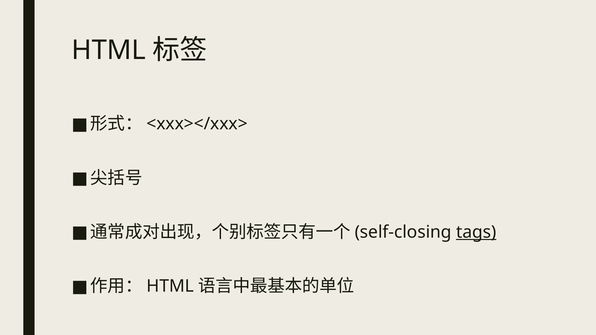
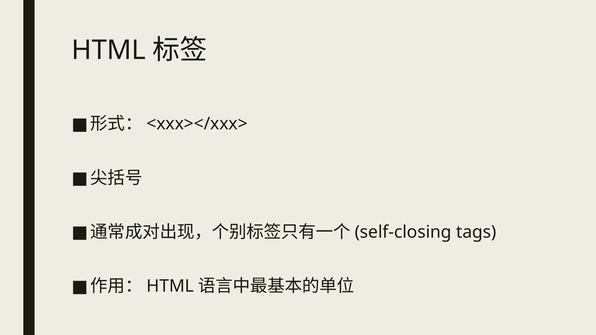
tags underline: present -> none (476, 232)
